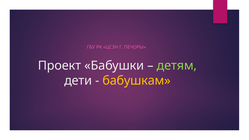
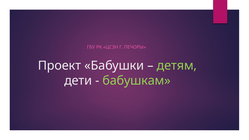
бабушкам colour: yellow -> light green (137, 81)
